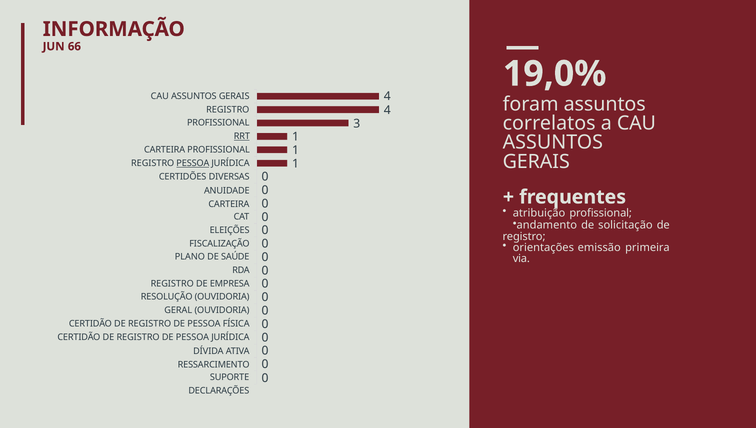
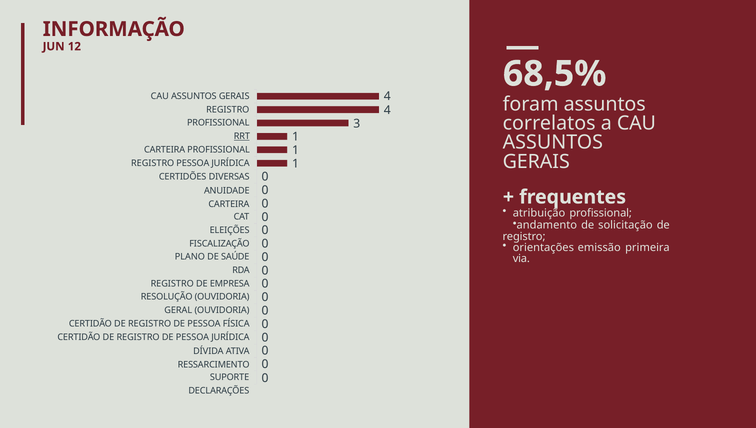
66: 66 -> 12 (74, 46)
19,0%: 19,0% -> 68,5% (555, 74)
PESSOA underline: present -> none (193, 163)
